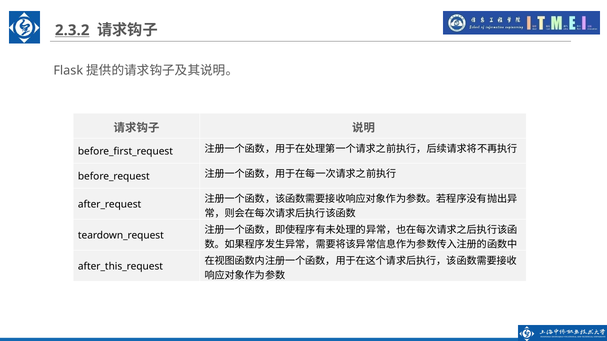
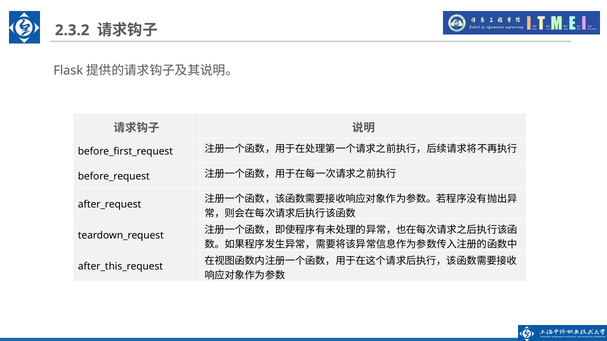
2.3.2 underline: present -> none (72, 30)
